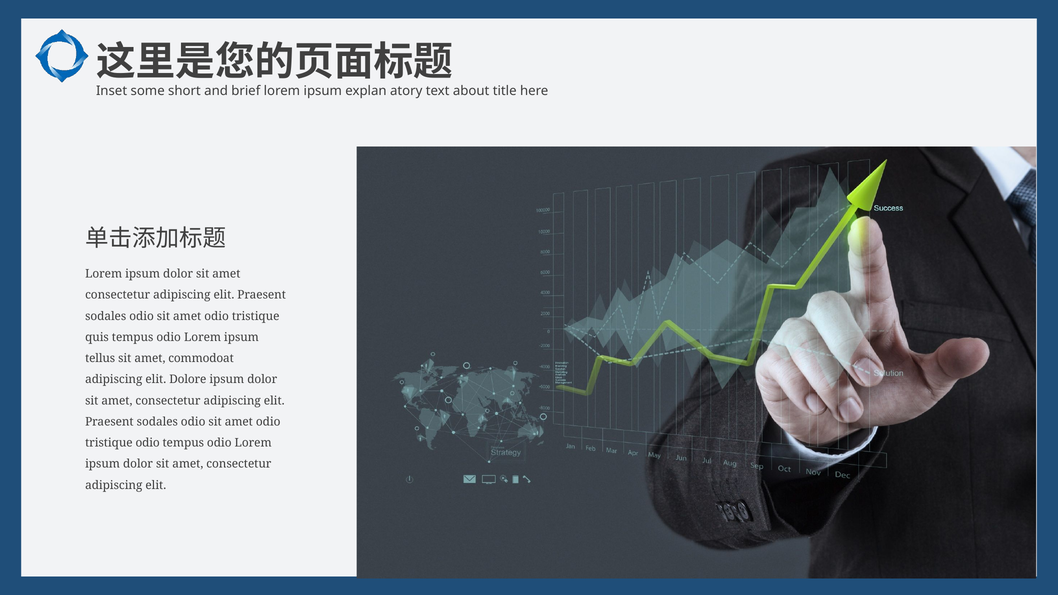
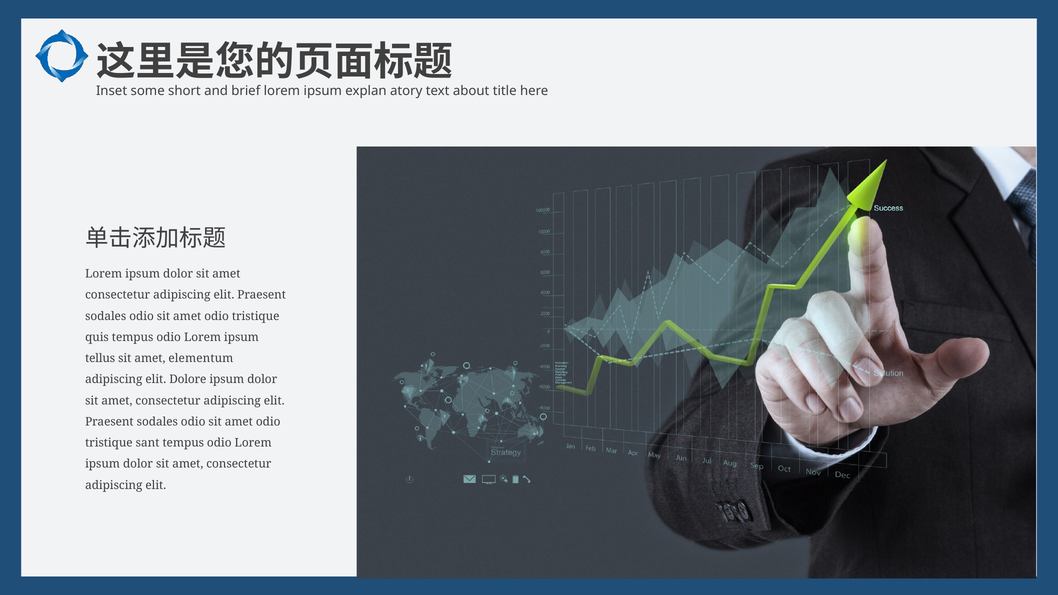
commodoat: commodoat -> elementum (201, 359)
tristique odio: odio -> sant (148, 443)
